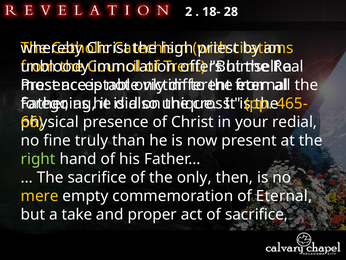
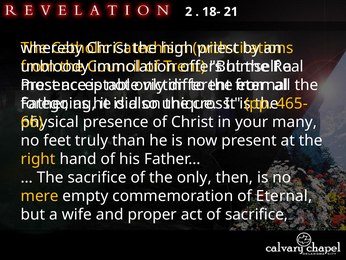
28: 28 -> 21 (231, 12)
redial: redial -> many (295, 122)
fine: fine -> feet (57, 140)
right colour: light green -> yellow (38, 159)
take: take -> wife (77, 214)
